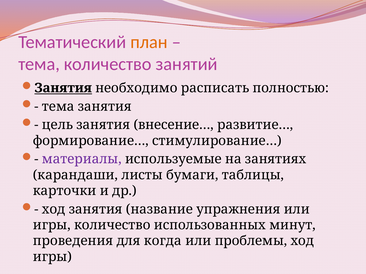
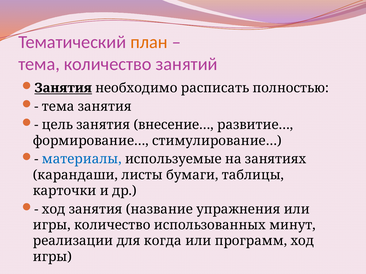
материалы colour: purple -> blue (82, 159)
проведения: проведения -> реализации (73, 241)
проблемы: проблемы -> программ (251, 241)
